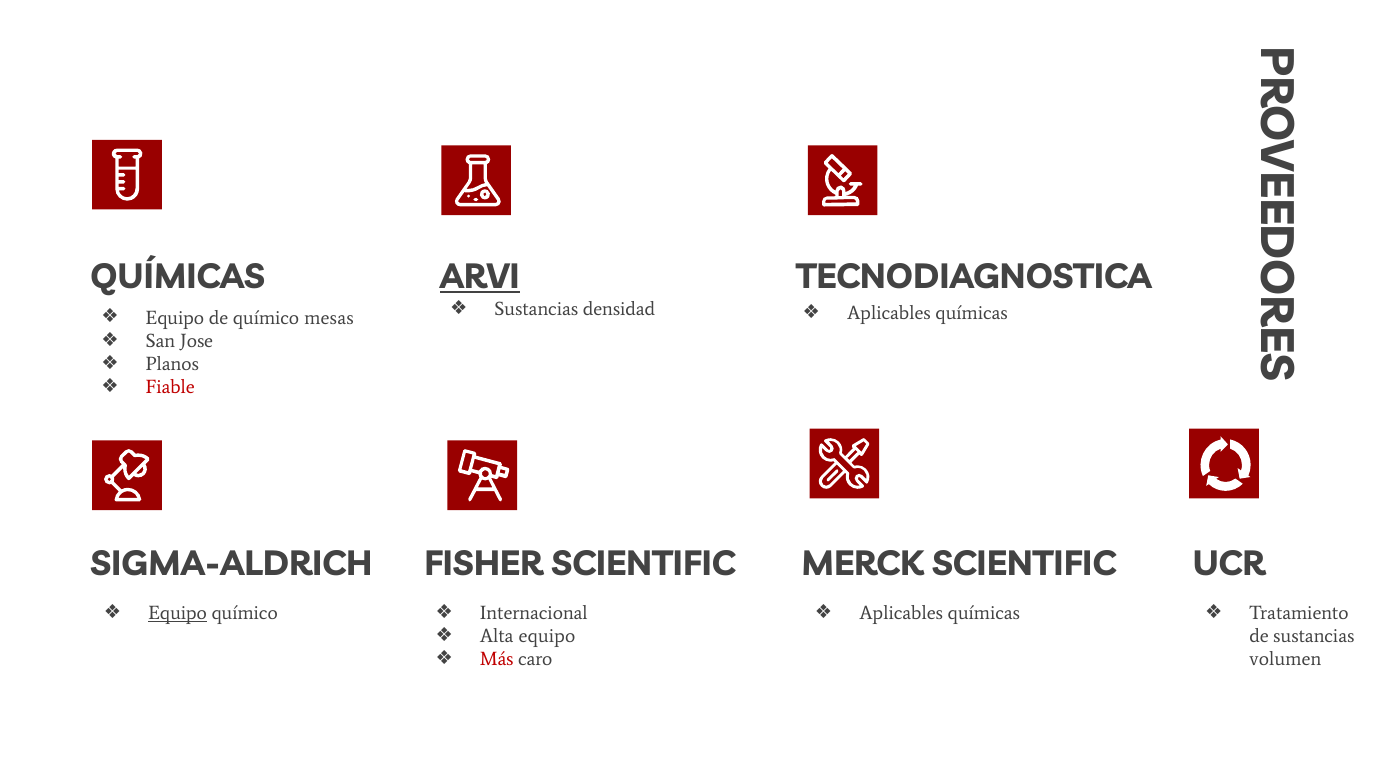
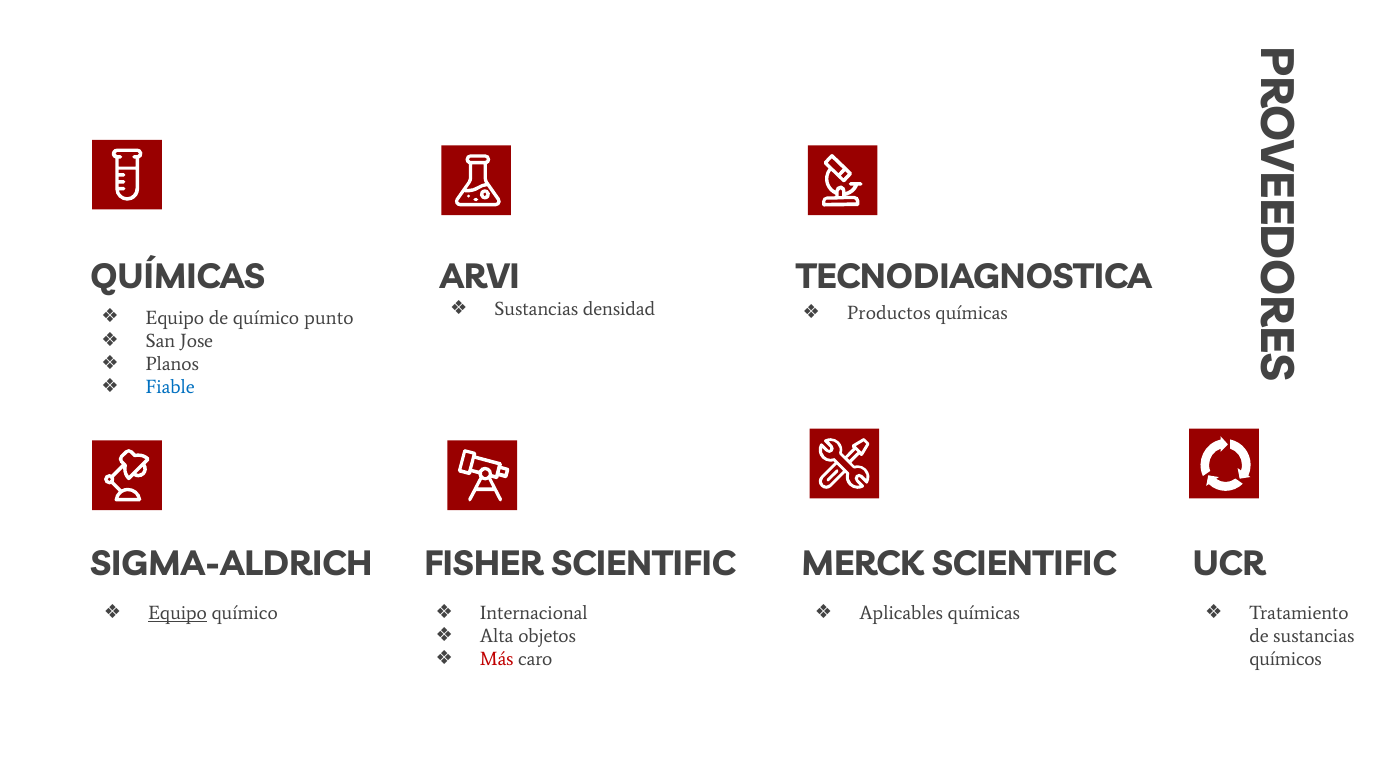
ARVI underline: present -> none (480, 277)
Aplicables: Aplicables -> Productos (889, 313)
mesas: mesas -> punto (329, 318)
Fiable colour: red -> blue (170, 387)
Alta equipo: equipo -> objetos (547, 636)
volumen: volumen -> químicos (1286, 660)
